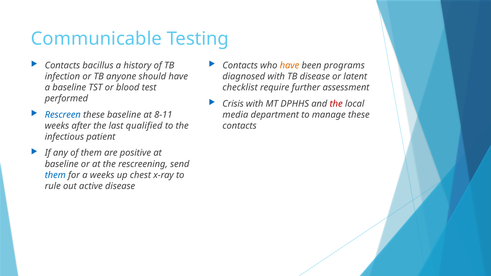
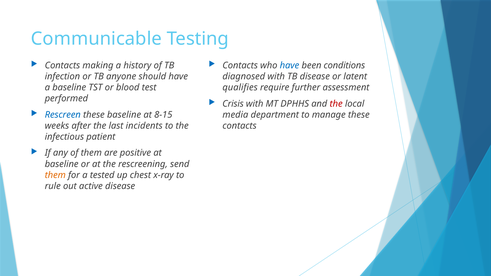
bacillus: bacillus -> making (98, 65)
have colour: orange -> blue (289, 65)
programs: programs -> conditions (344, 65)
checklist: checklist -> qualifies (240, 88)
8-11: 8-11 -> 8-15 (163, 115)
qualified: qualified -> incidents (144, 126)
them colour: blue -> orange (55, 175)
a weeks: weeks -> tested (102, 175)
